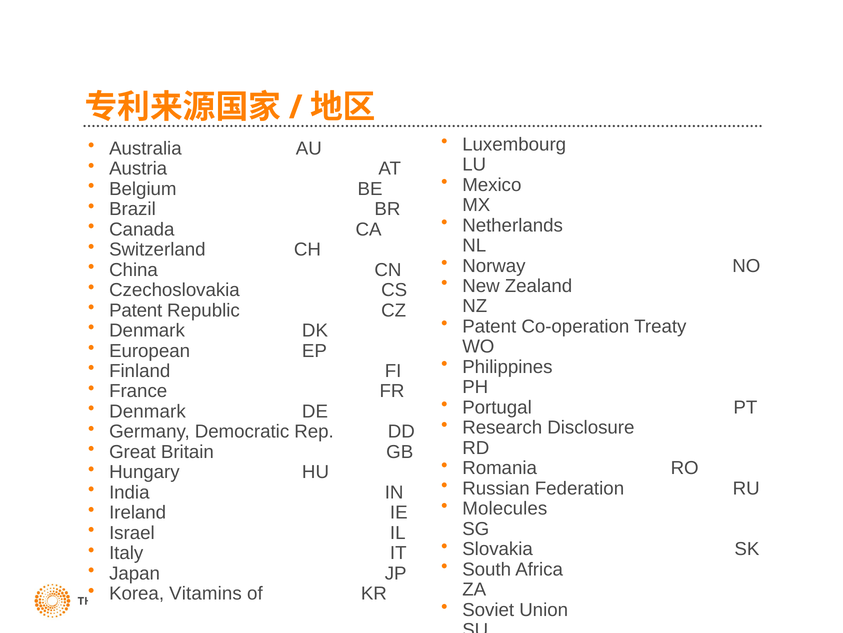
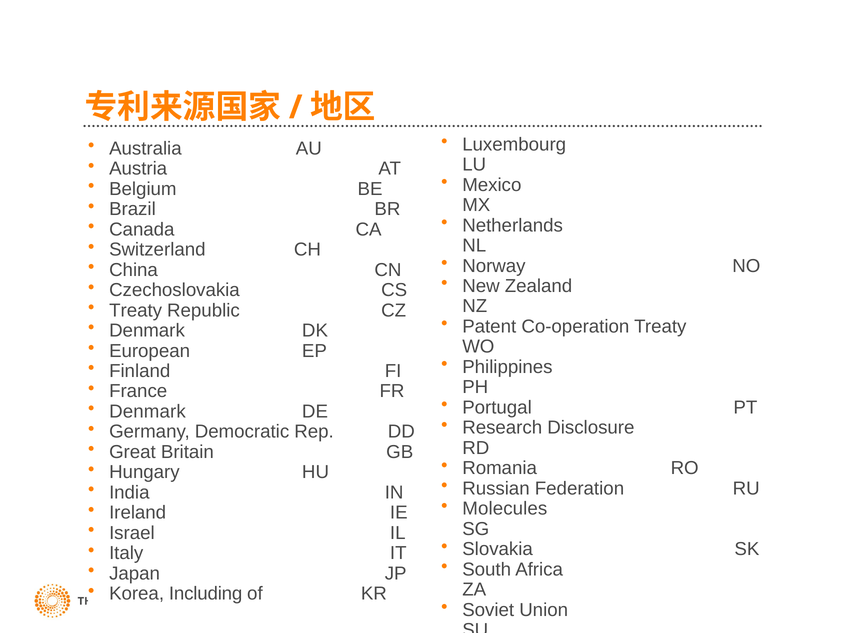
Patent: Patent -> Treaty (136, 310)
Vitamins: Vitamins -> Including (206, 593)
